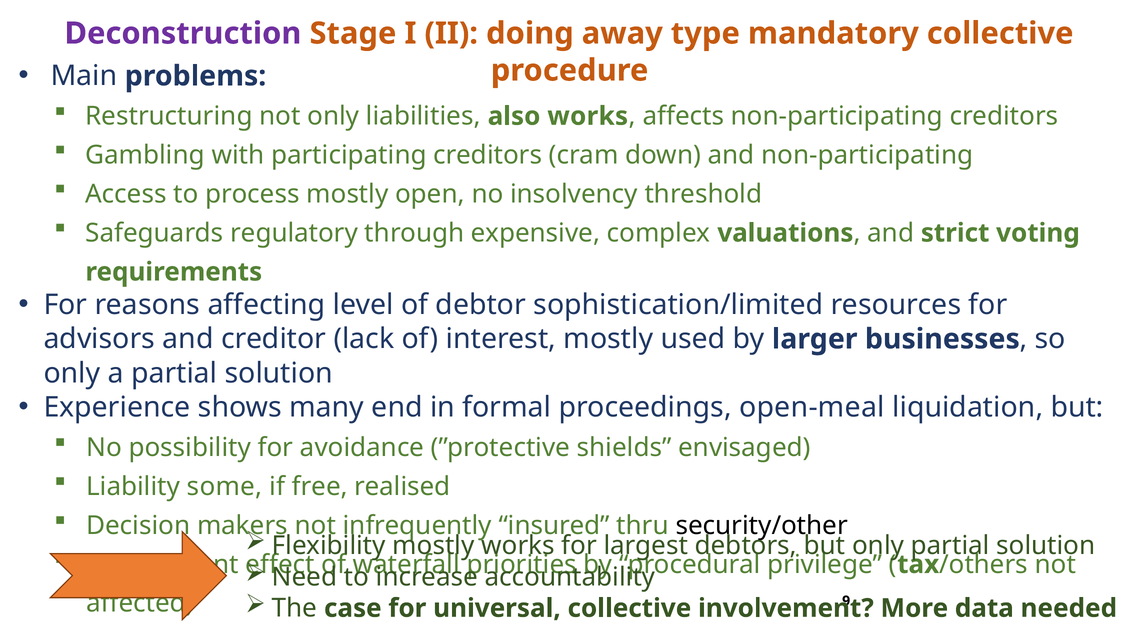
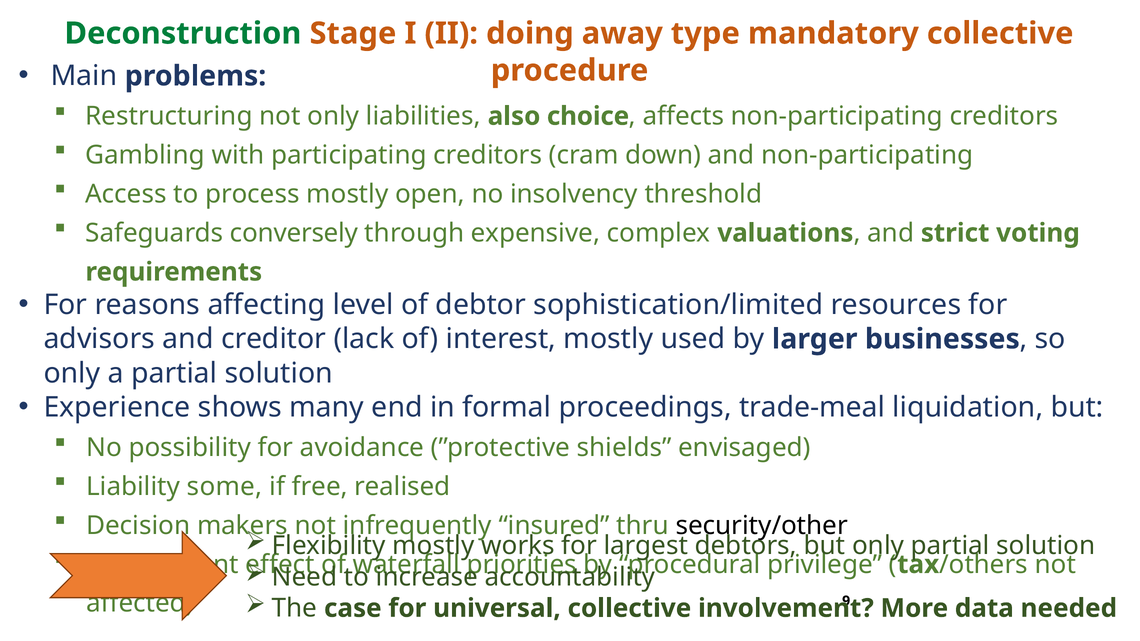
Deconstruction colour: purple -> green (183, 33)
also works: works -> choice (588, 116)
regulatory: regulatory -> conversely (294, 233)
open-meal: open-meal -> trade-meal (812, 408)
